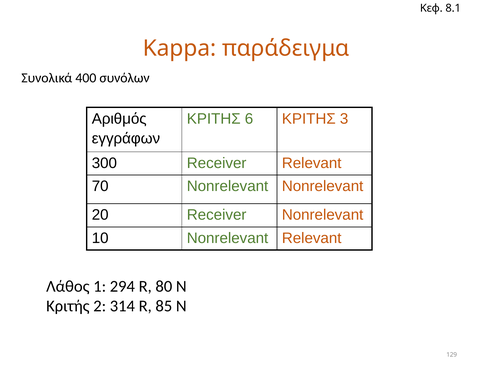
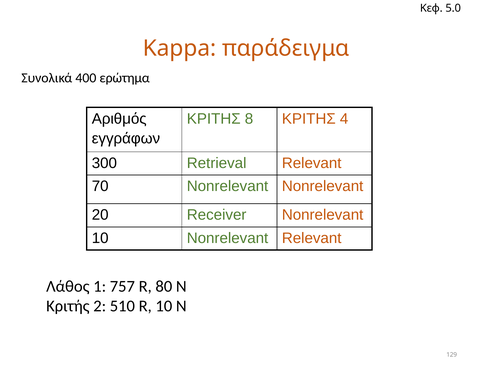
8.1: 8.1 -> 5.0 (453, 8)
συνόλων: συνόλων -> ερώτημα (125, 78)
6: 6 -> 8 (249, 119)
3: 3 -> 4 (344, 119)
300 Receiver: Receiver -> Retrieval (217, 163)
294: 294 -> 757 (122, 286)
314: 314 -> 510 (122, 306)
R 85: 85 -> 10 (164, 306)
